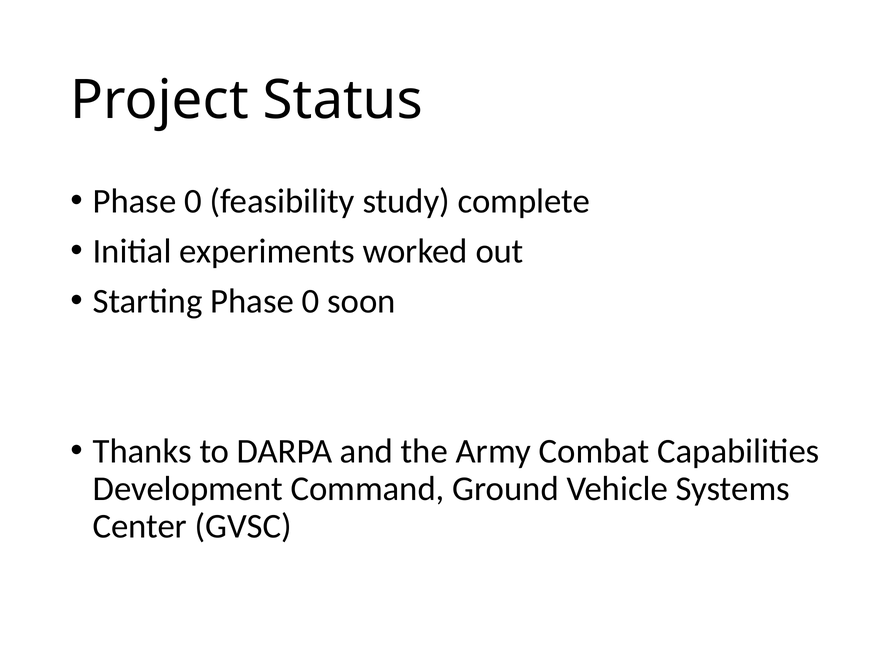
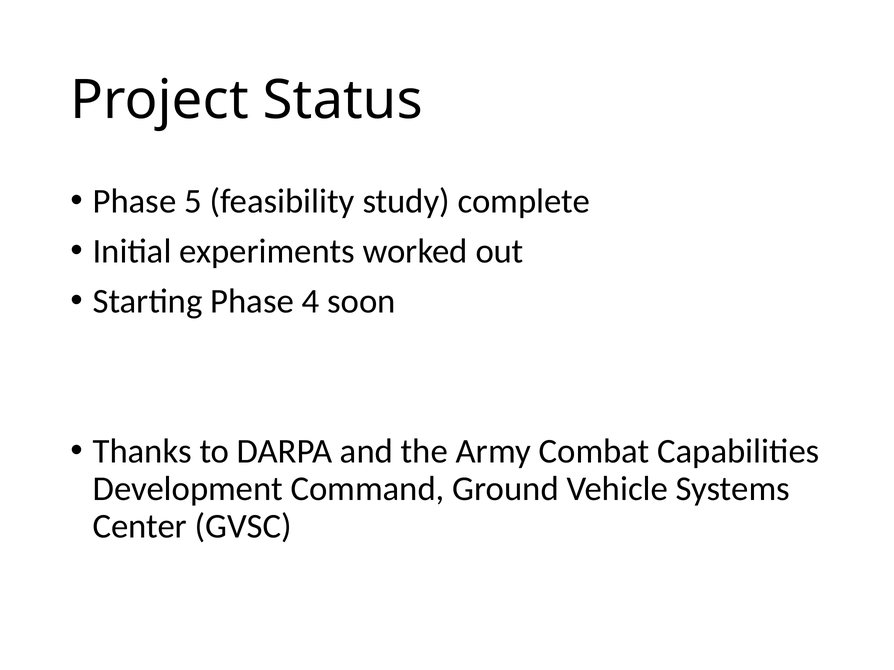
0: 0 -> 5 (193, 202)
Starting Phase 0: 0 -> 4 (310, 301)
